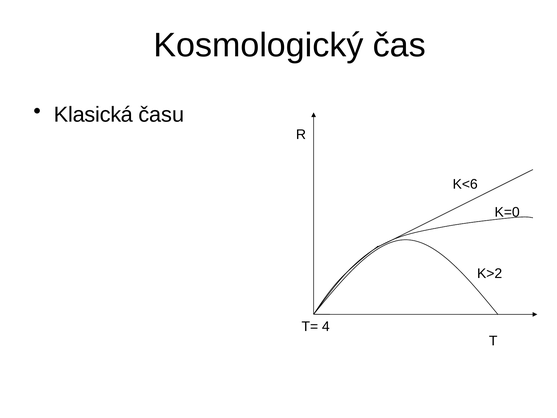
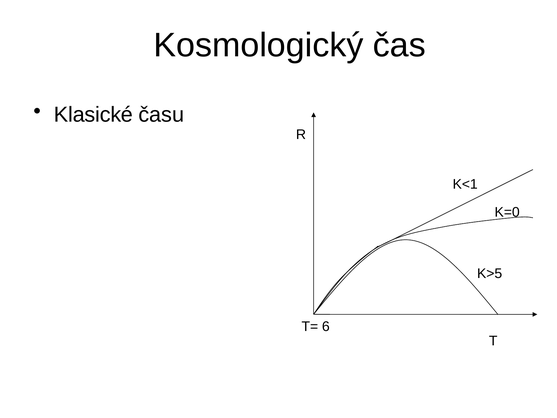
Klasická: Klasická -> Klasické (93, 115)
K<6: K<6 -> K<1 (465, 184)
K>2: K>2 -> K>5 (490, 274)
4: 4 -> 6 (326, 326)
